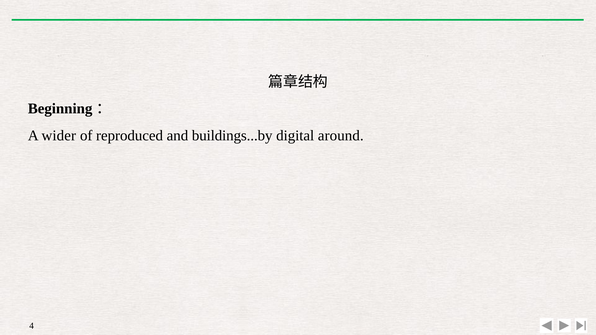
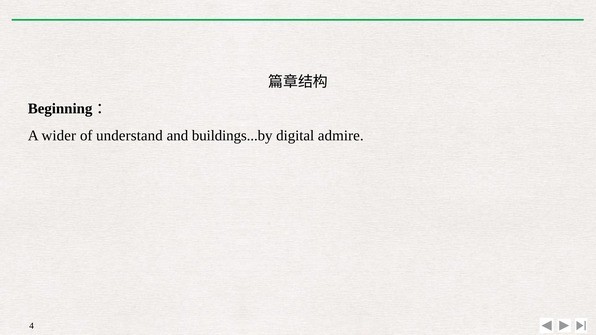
reproduced: reproduced -> understand (129, 136)
around: around -> admire (341, 136)
